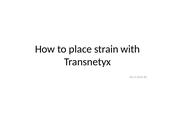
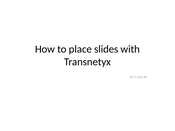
strain: strain -> slides (106, 49)
